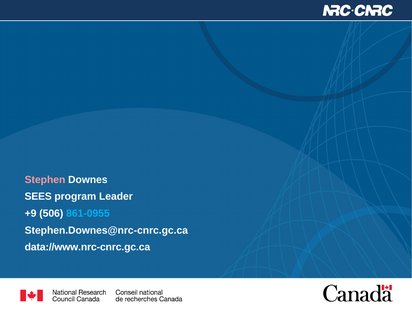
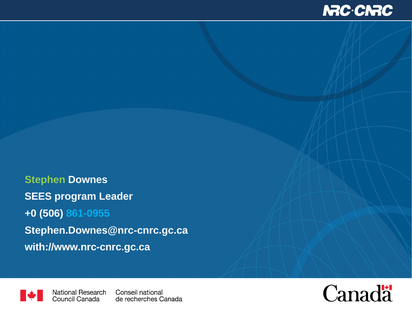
Stephen colour: pink -> light green (45, 180)
+9: +9 -> +0 (31, 213)
data://www.nrc-cnrc.gc.ca: data://www.nrc-cnrc.gc.ca -> with://www.nrc-cnrc.gc.ca (87, 247)
